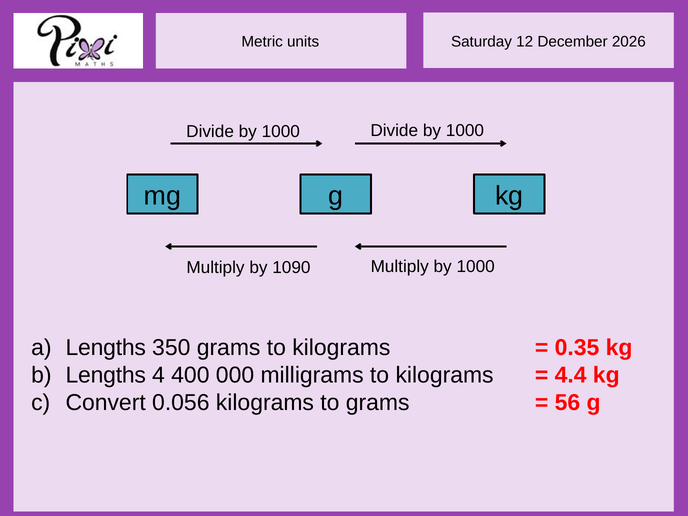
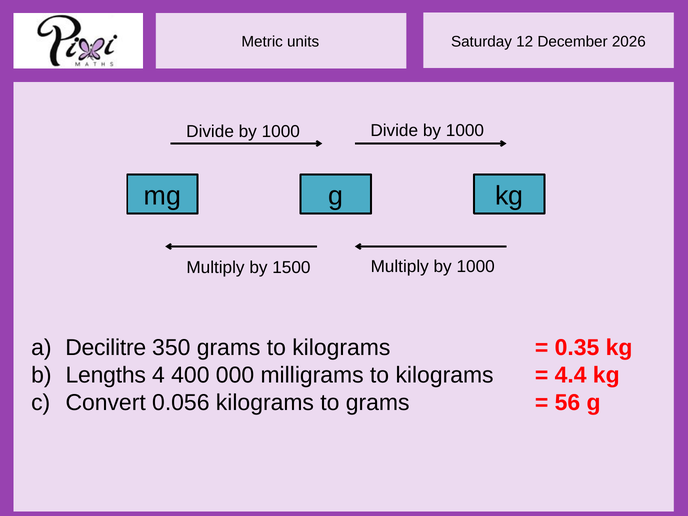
1090: 1090 -> 1500 (291, 267)
Lengths: Lengths -> Decilitre (106, 348)
